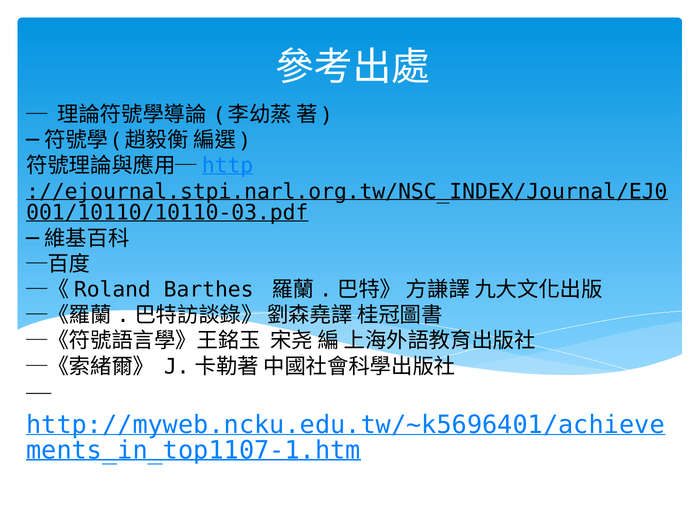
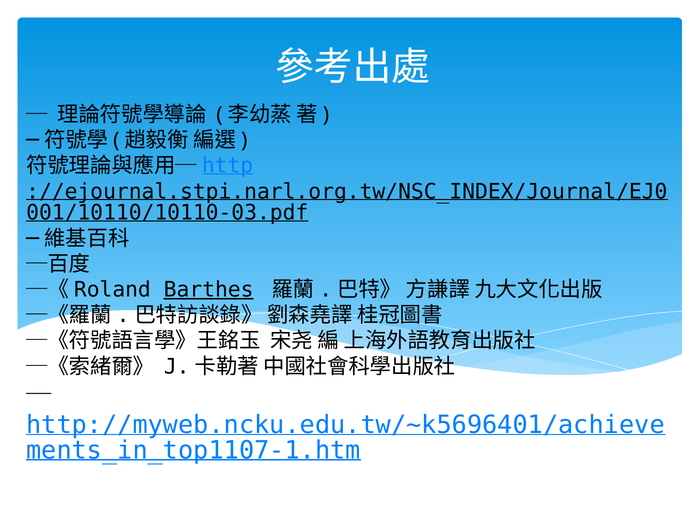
Barthes underline: none -> present (209, 290)
